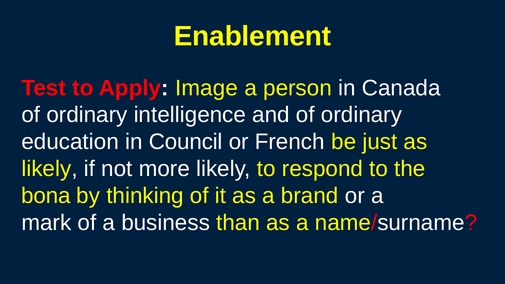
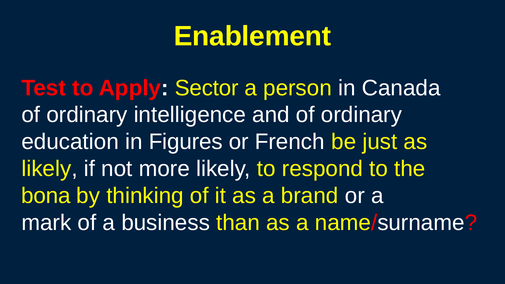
Image: Image -> Sector (207, 88)
Council: Council -> Figures (186, 142)
